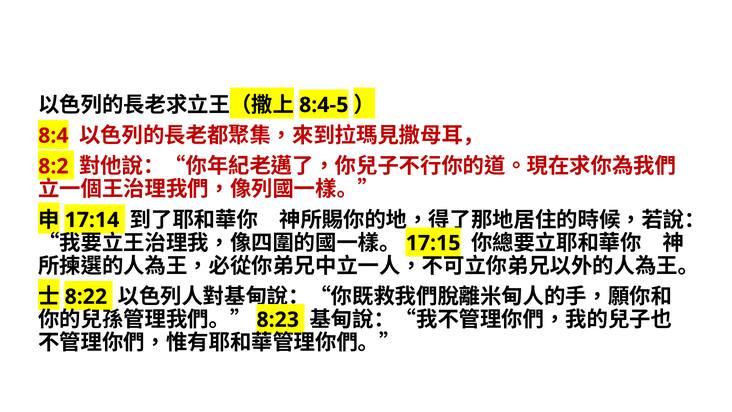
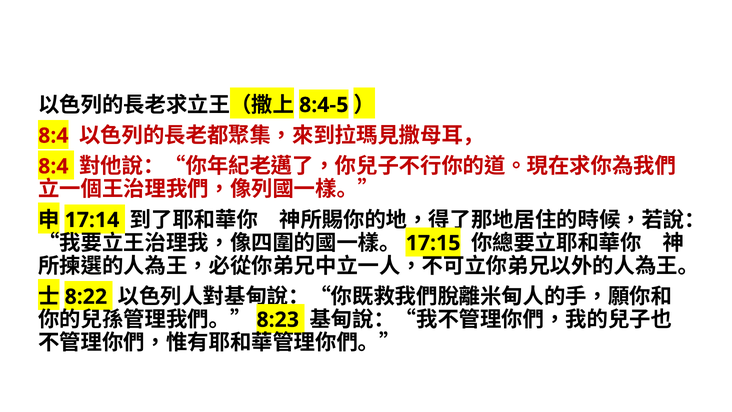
8:2: 8:2 -> 8:4 (53, 166)
